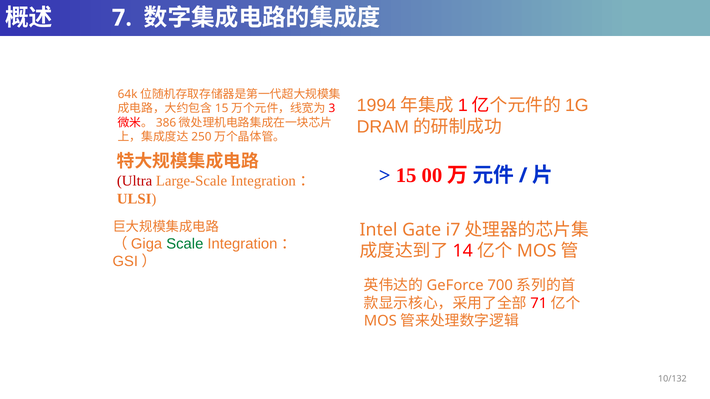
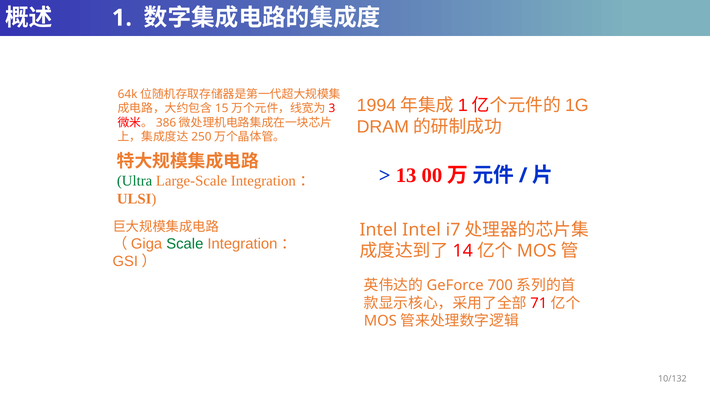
7: 7 -> 1 (122, 18)
15: 15 -> 13 (406, 175)
Ultra colour: red -> green (135, 181)
Intel Gate: Gate -> Intel (422, 230)
